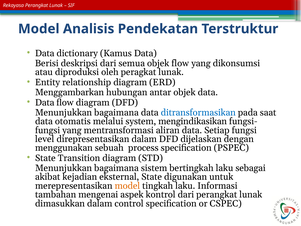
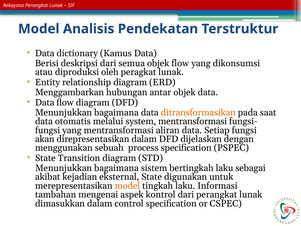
ditransformasikan colour: blue -> orange (198, 112)
system mengindikasikan: mengindikasikan -> mentransformasi (193, 121)
level: level -> akan (45, 139)
